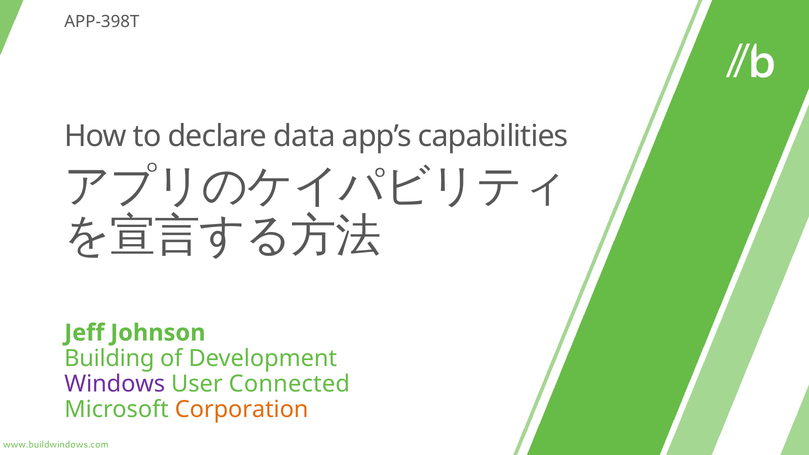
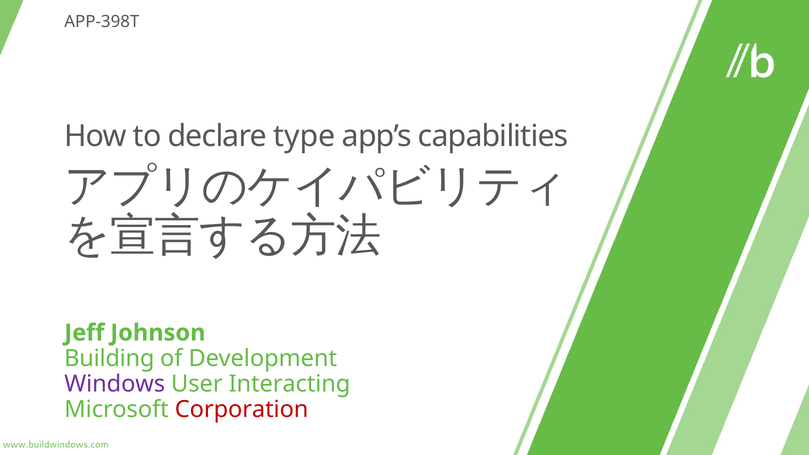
data: data -> type (304, 136)
Connected: Connected -> Interacting (290, 384)
Corporation colour: orange -> red (242, 409)
